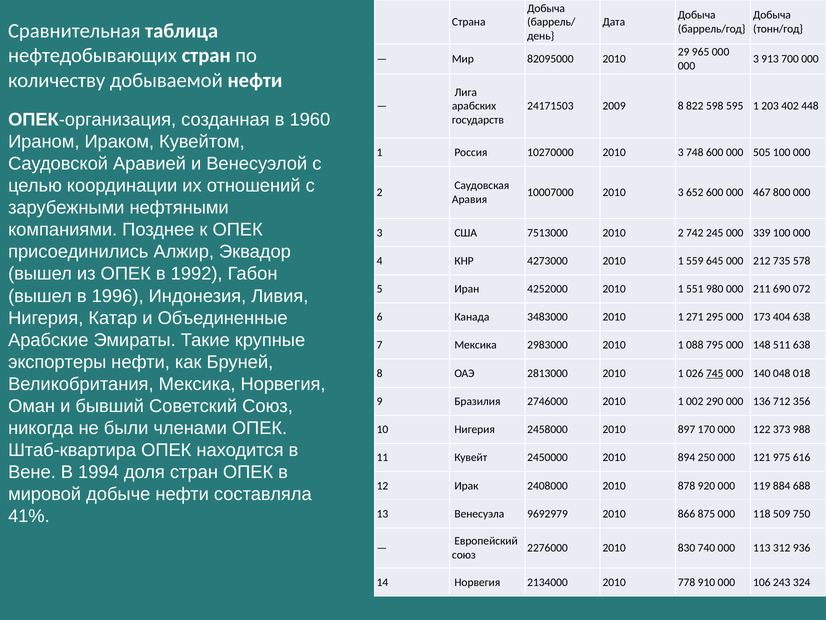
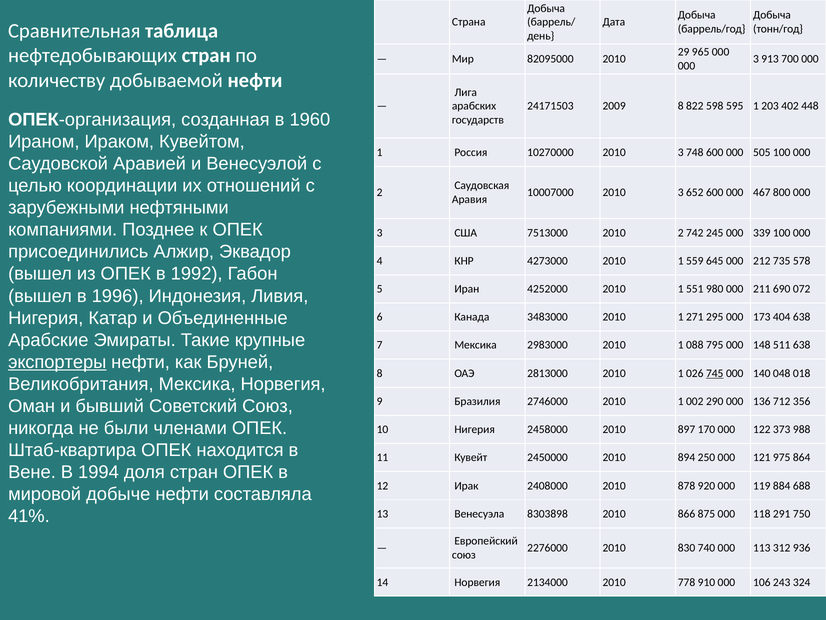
экспортеры underline: none -> present (57, 362)
616: 616 -> 864 (802, 457)
9692979: 9692979 -> 8303898 (548, 514)
509: 509 -> 291 (782, 514)
